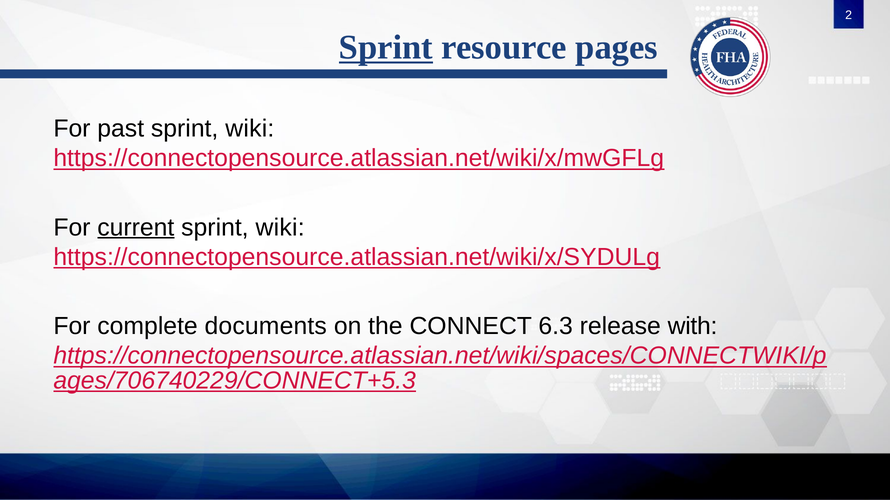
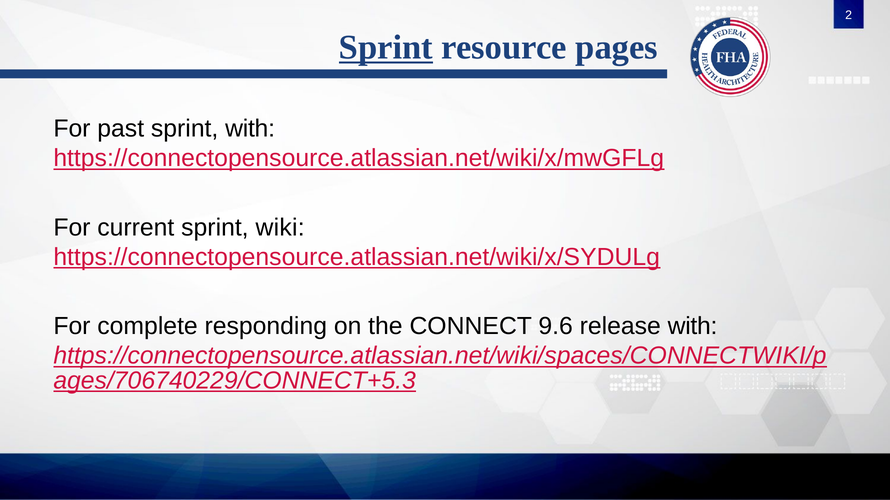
past sprint wiki: wiki -> with (250, 129)
current underline: present -> none (136, 228)
documents: documents -> responding (266, 327)
6.3: 6.3 -> 9.6 (556, 327)
